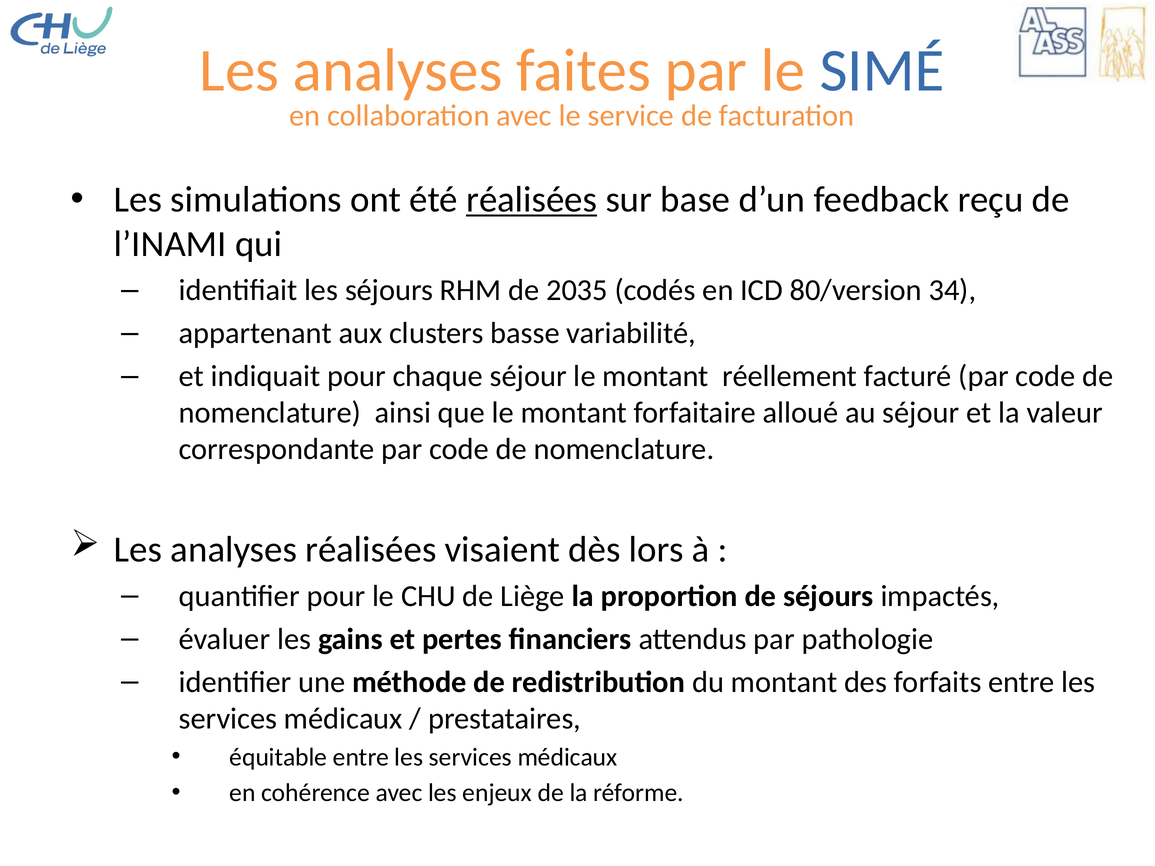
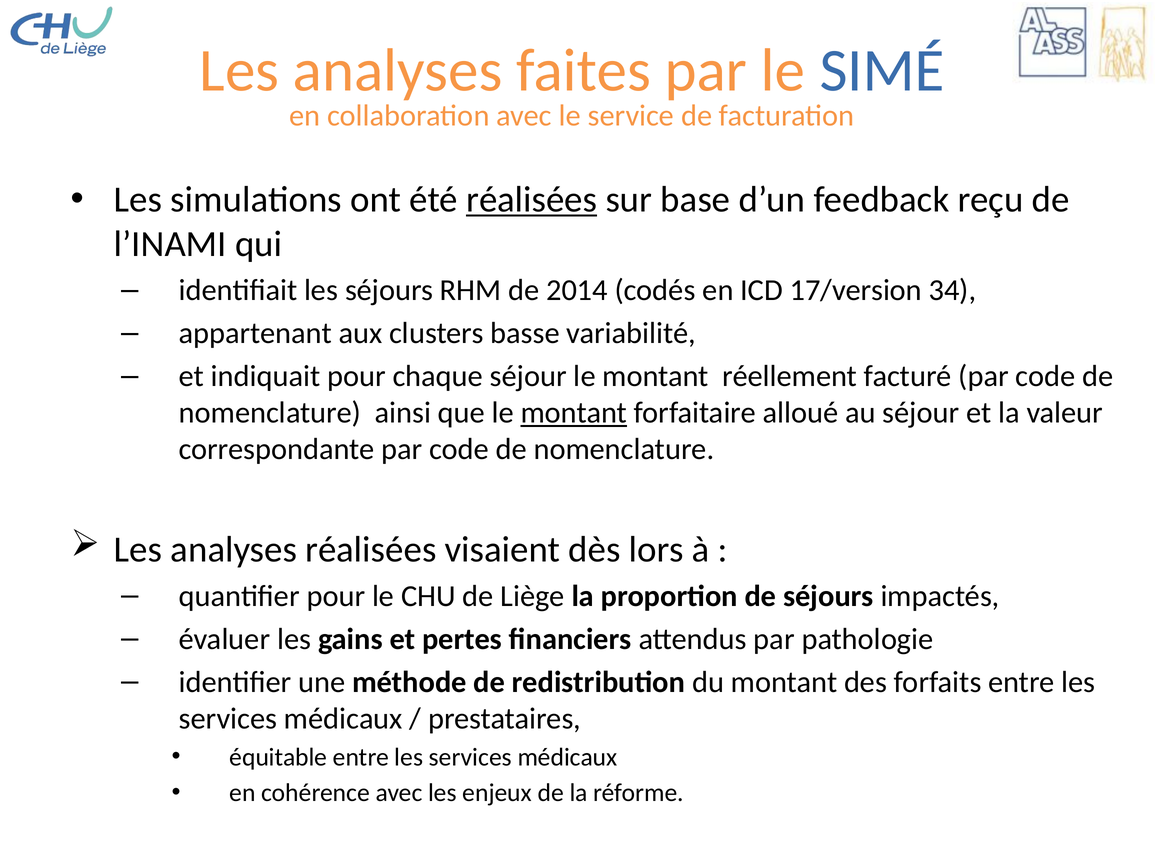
2035: 2035 -> 2014 (577, 290)
80/version: 80/version -> 17/version (856, 290)
montant underline: none -> present (574, 413)
